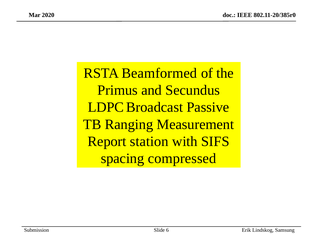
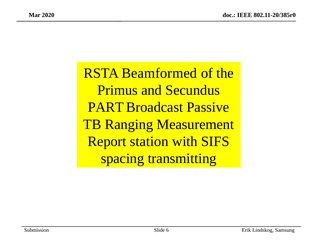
LDPC: LDPC -> PART (106, 107)
compressed: compressed -> transmitting (182, 158)
